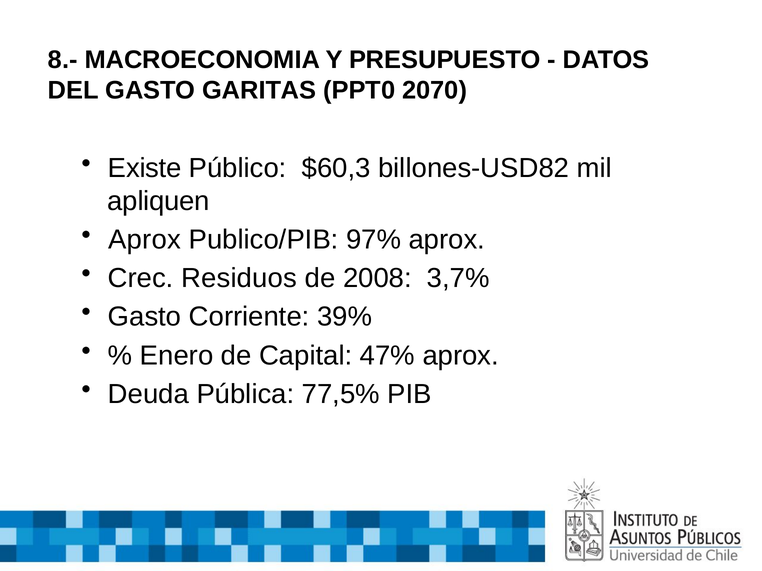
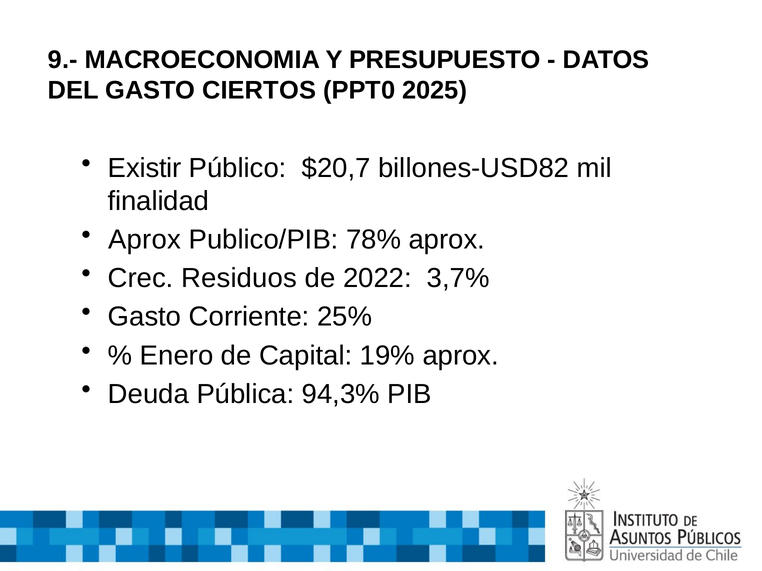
8.-: 8.- -> 9.- (63, 60)
GARITAS: GARITAS -> CIERTOS (259, 90)
2070: 2070 -> 2025 (435, 90)
Existe: Existe -> Existir (145, 168)
$60,3: $60,3 -> $20,7 (336, 168)
apliquen: apliquen -> finalidad (158, 201)
97%: 97% -> 78% (374, 240)
2008: 2008 -> 2022 (377, 279)
39%: 39% -> 25% (345, 317)
47%: 47% -> 19% (387, 356)
77,5%: 77,5% -> 94,3% (341, 394)
